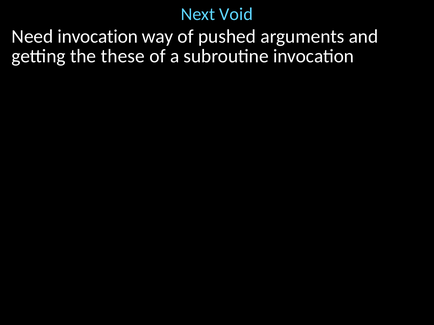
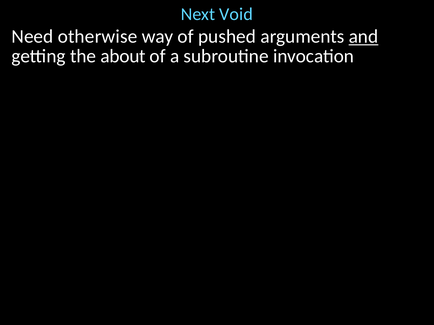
Need invocation: invocation -> otherwise (98, 37)
and underline: none -> present (363, 37)
these: these -> about (123, 56)
